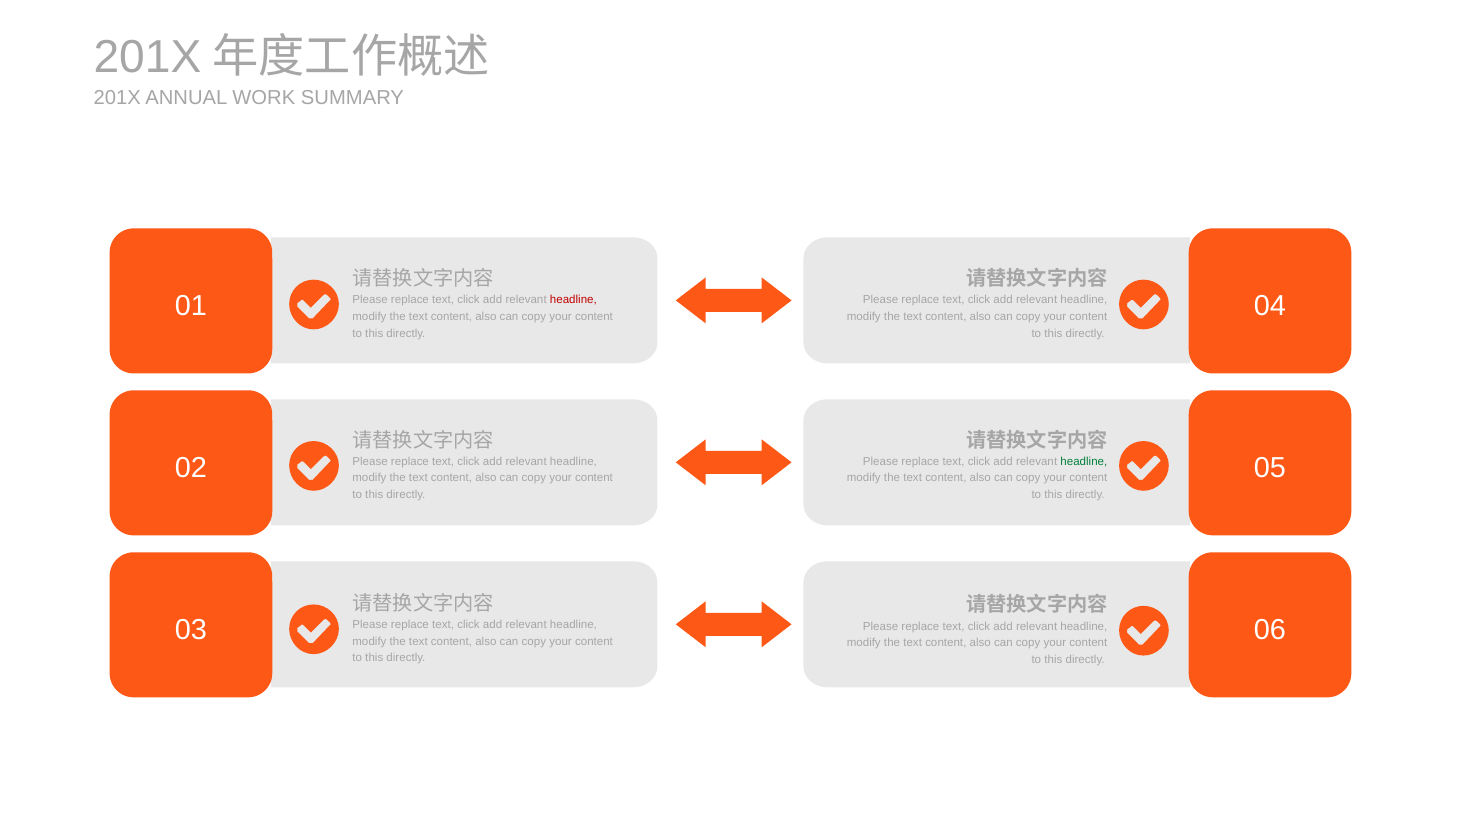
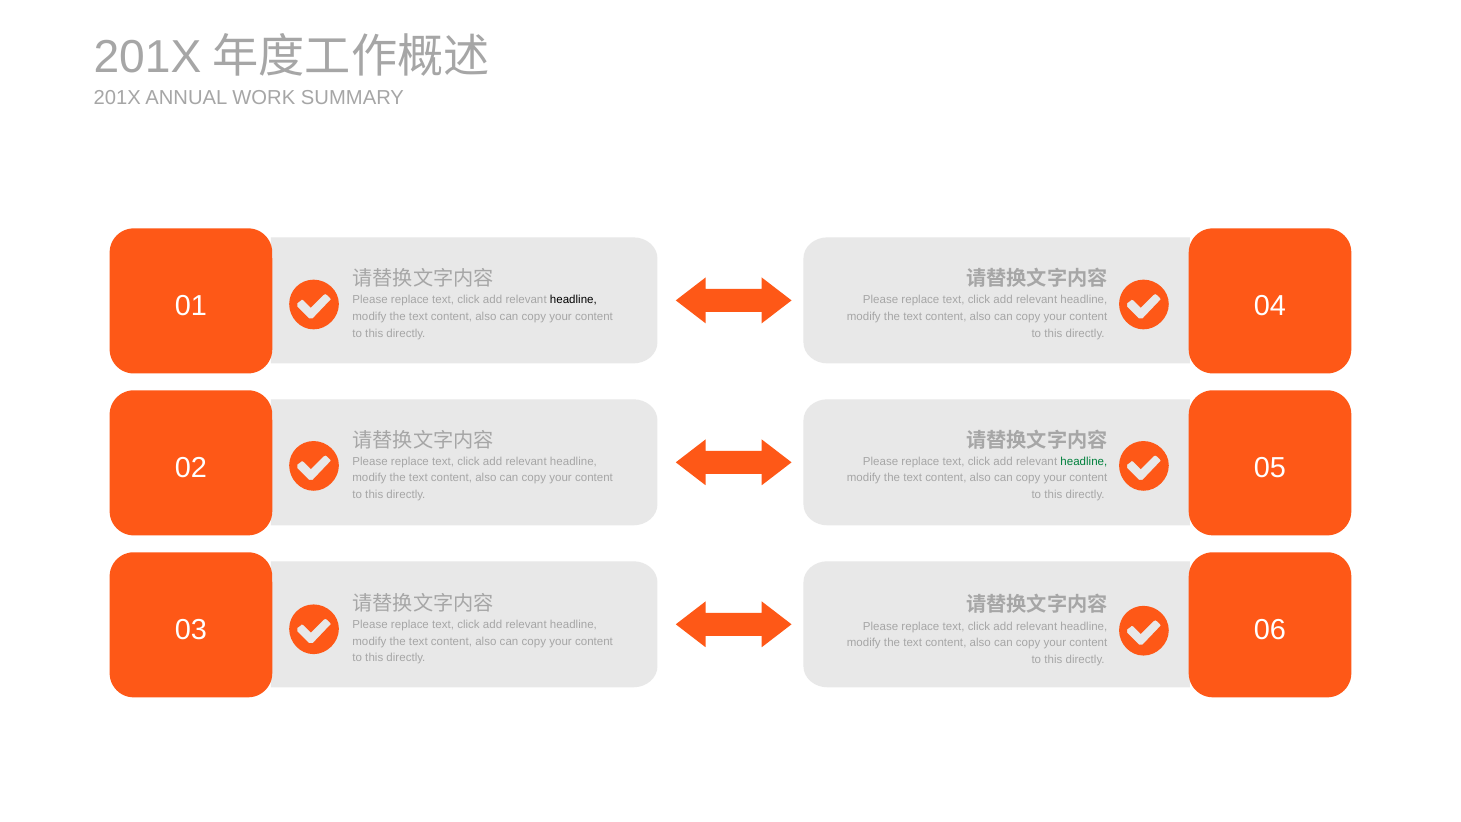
headline colour: red -> black (573, 300)
